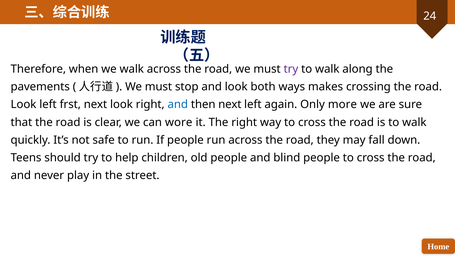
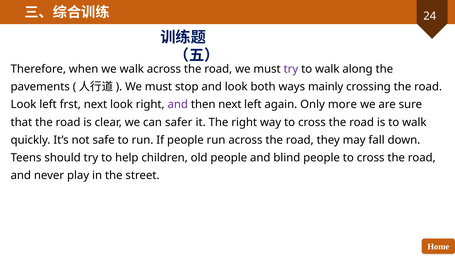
makes: makes -> mainly (326, 87)
and colour: blue -> purple (178, 104)
wore: wore -> safer (179, 122)
